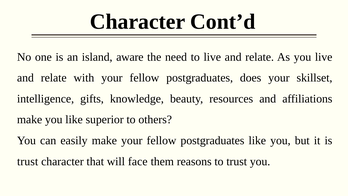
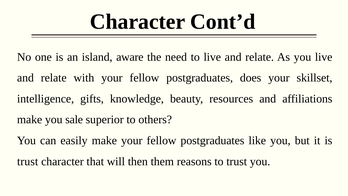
you like: like -> sale (74, 120)
face: face -> then (138, 161)
